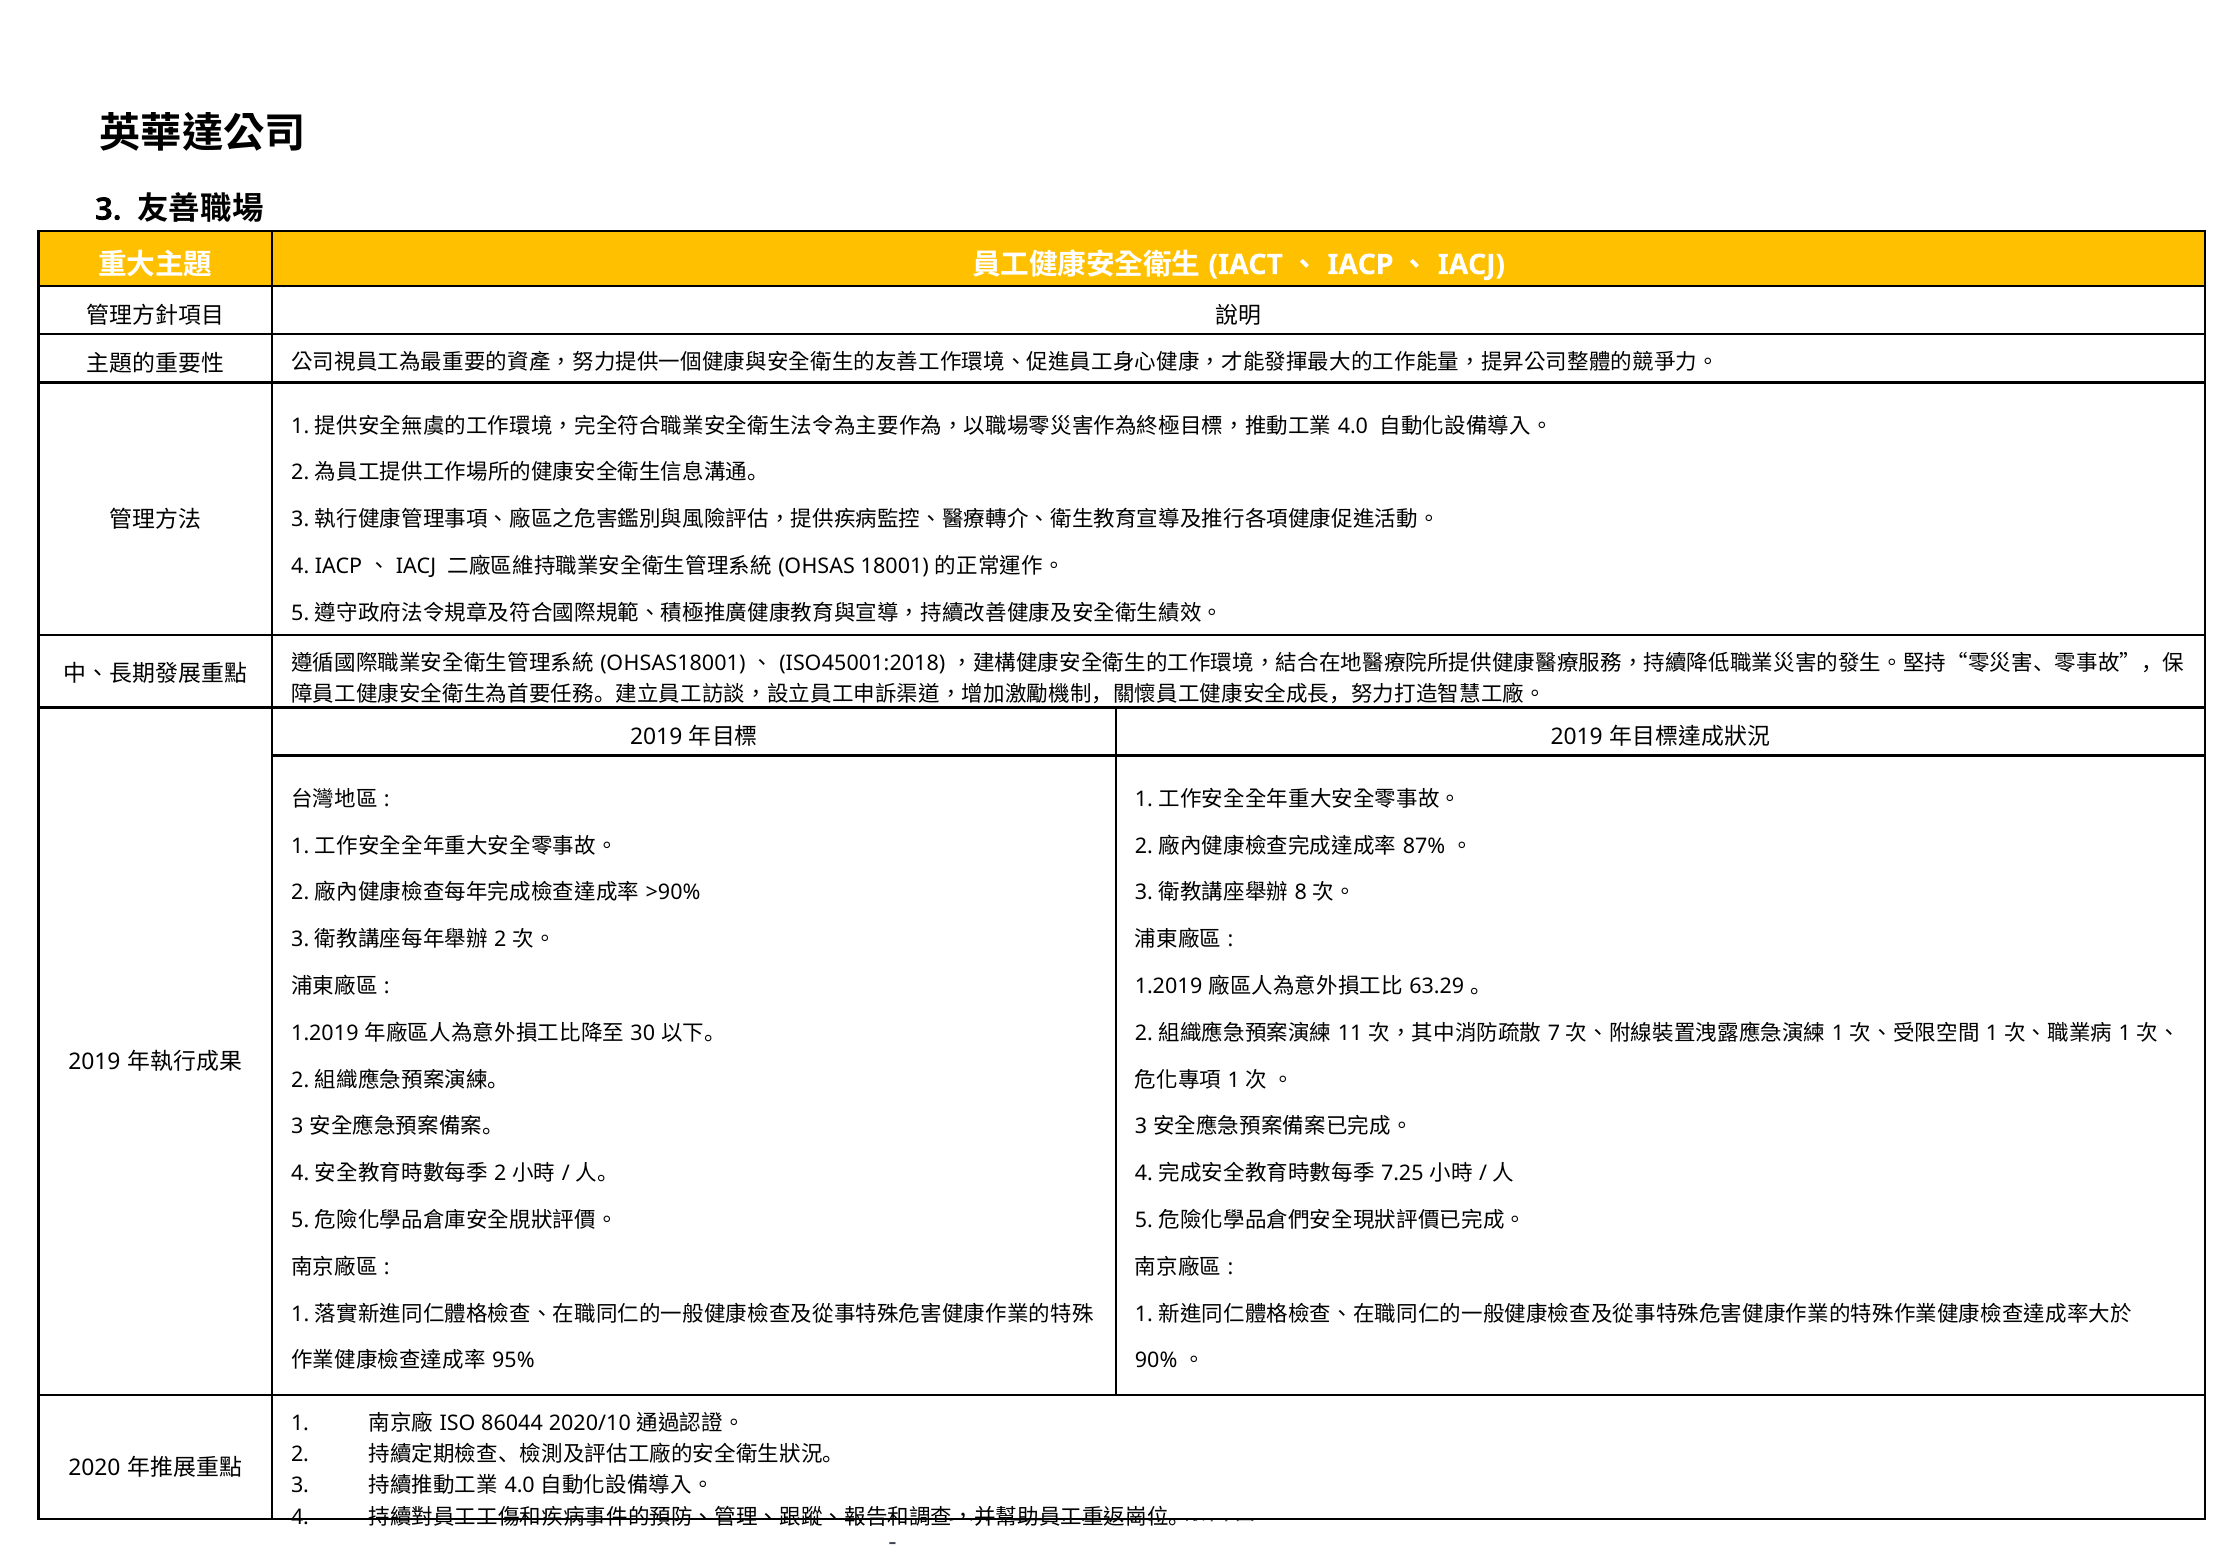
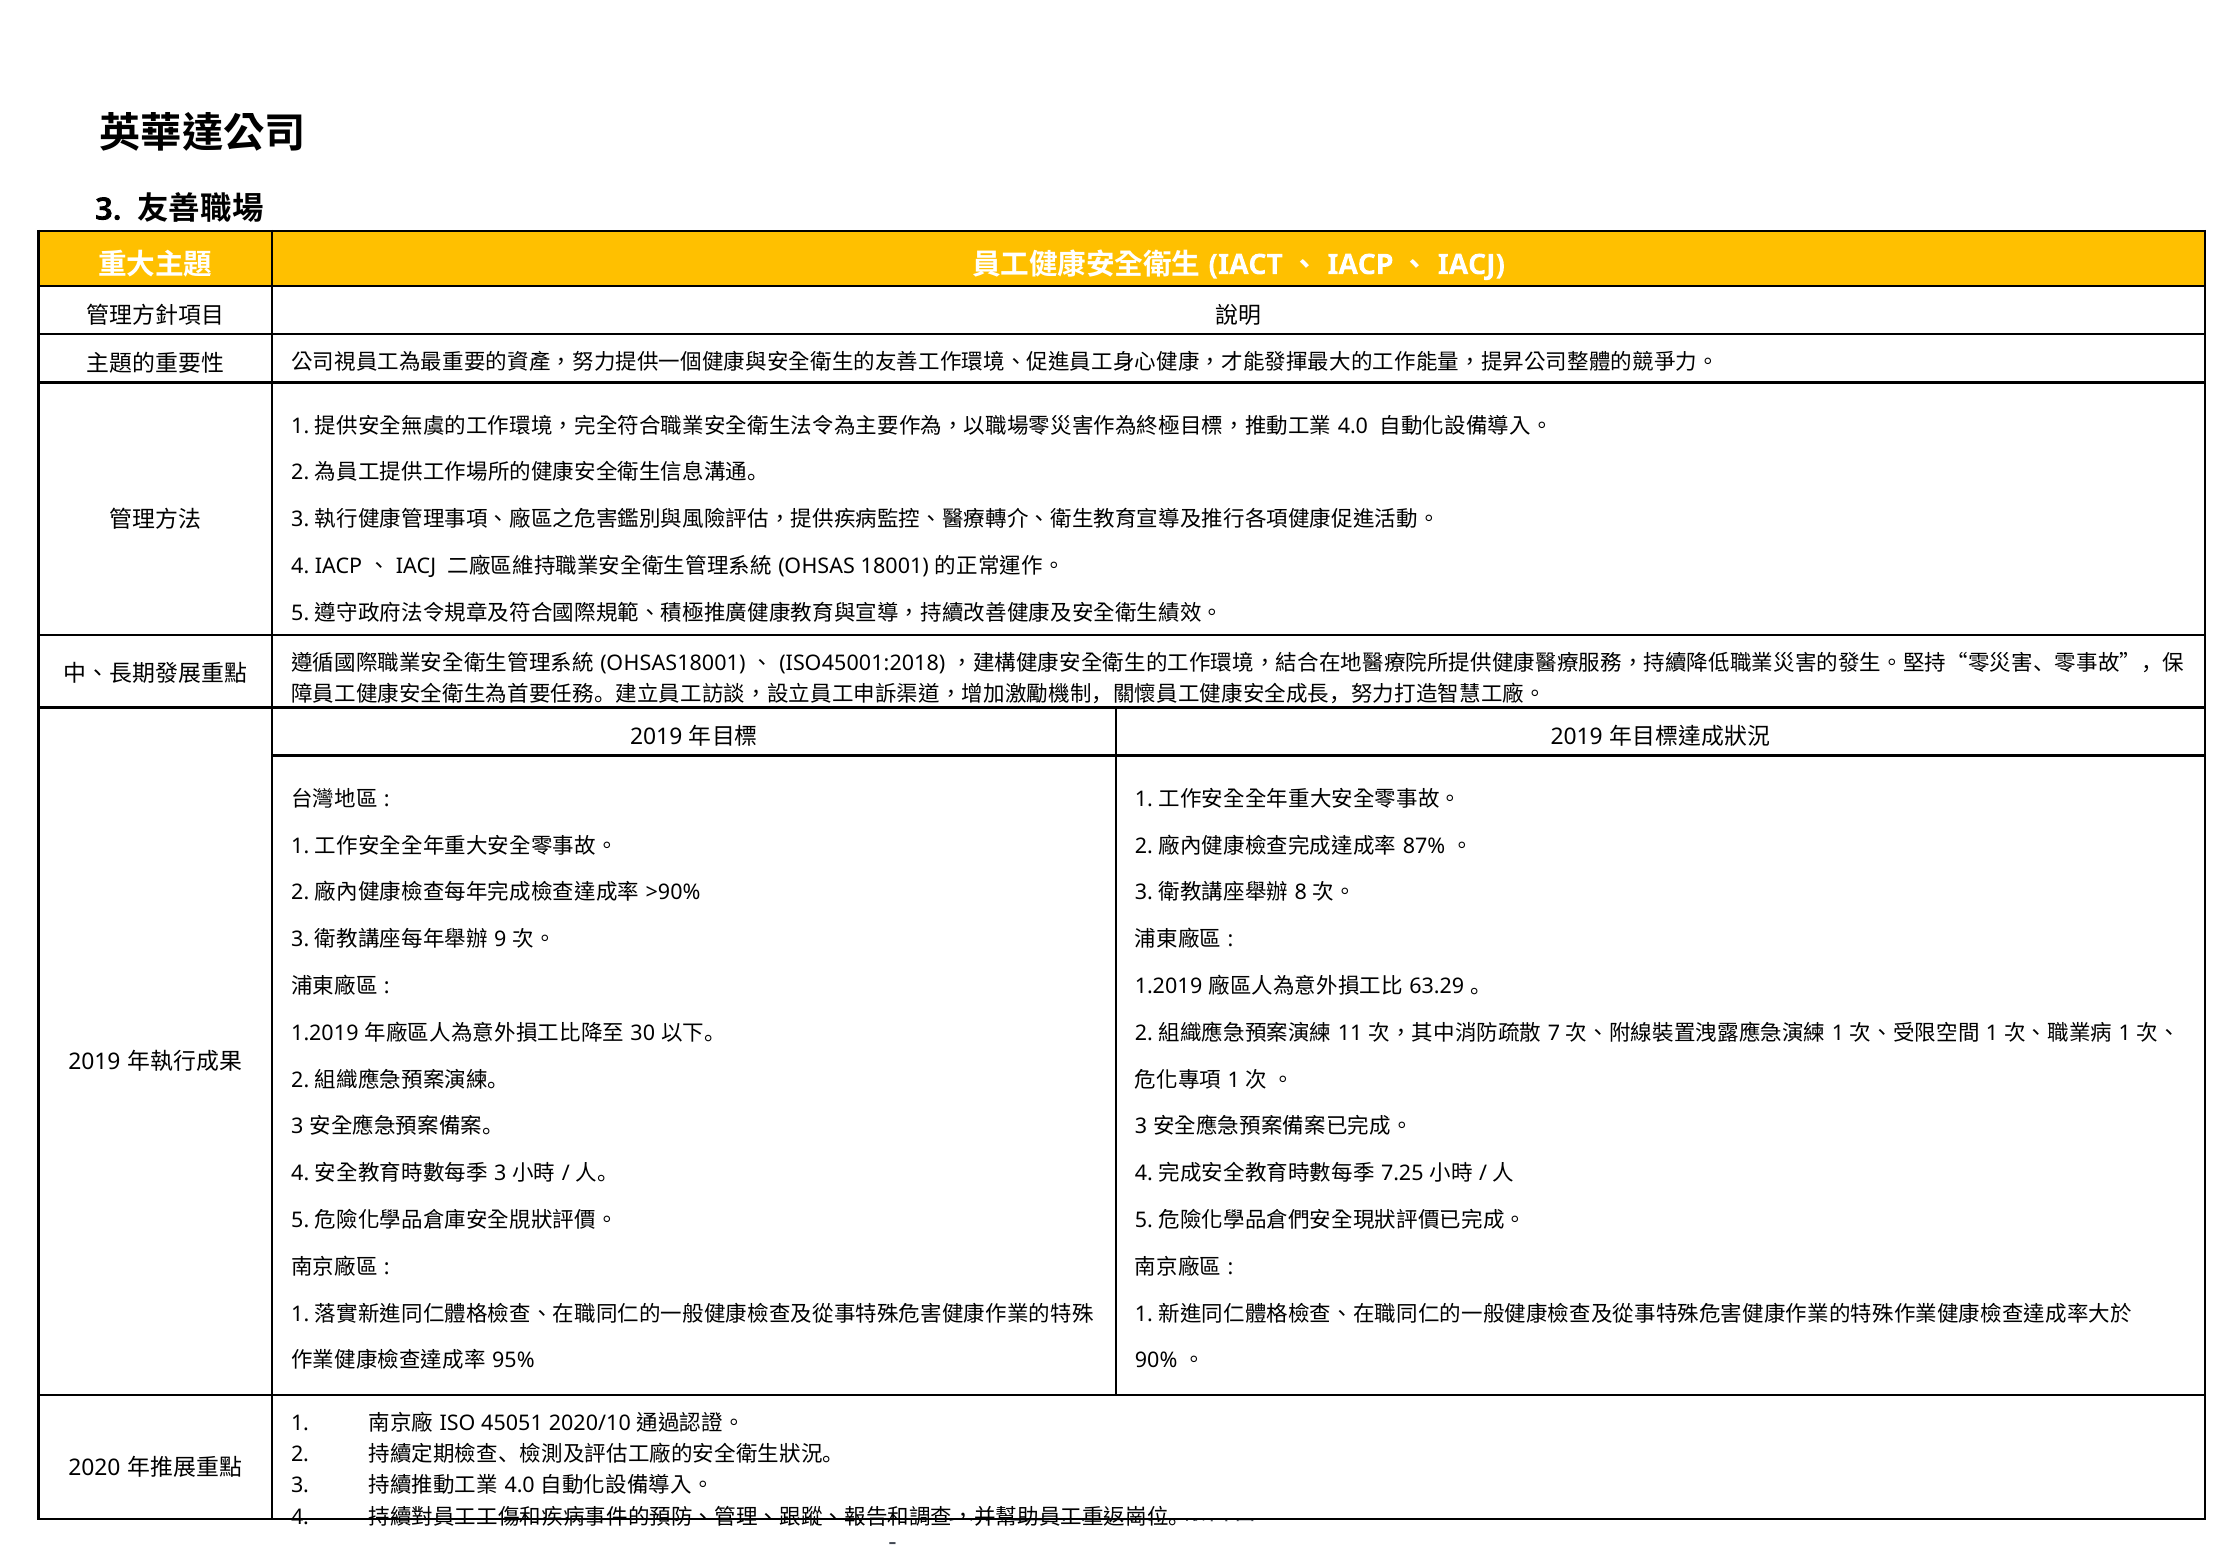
2: 2 -> 9 (500, 940)
2: 2 -> 3 (500, 1174)
86044: 86044 -> 45051 (512, 1424)
